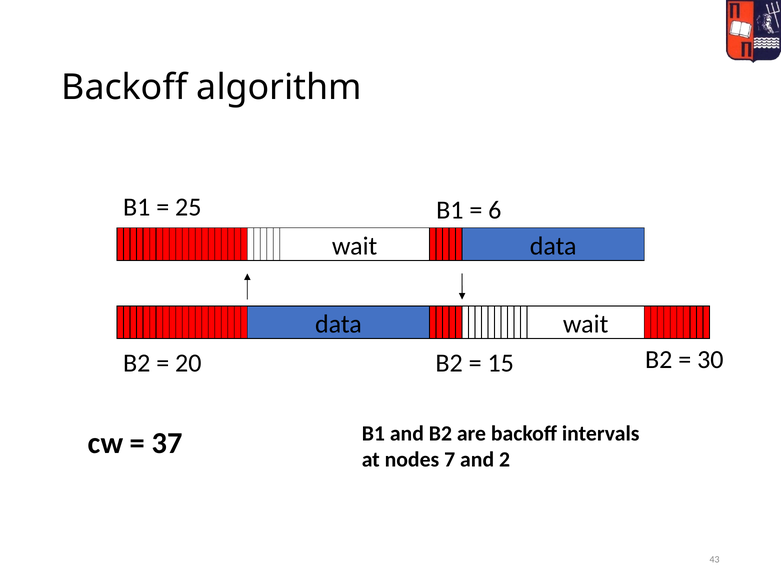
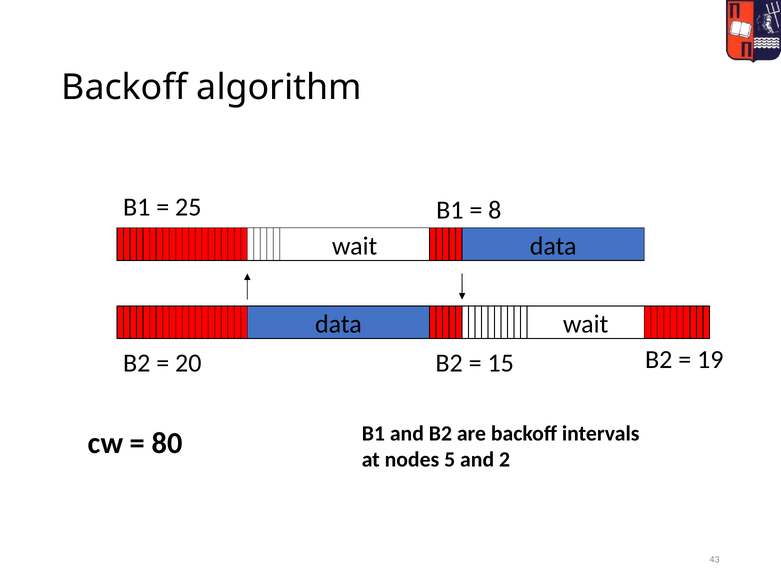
6: 6 -> 8 (495, 210)
30: 30 -> 19 (710, 360)
37: 37 -> 80 (167, 443)
7: 7 -> 5 (450, 459)
